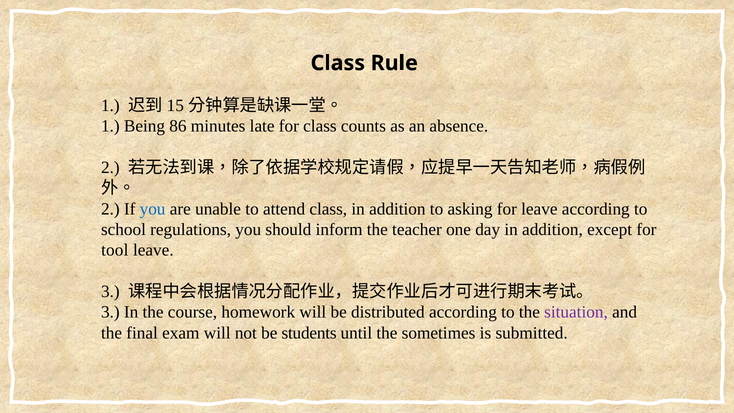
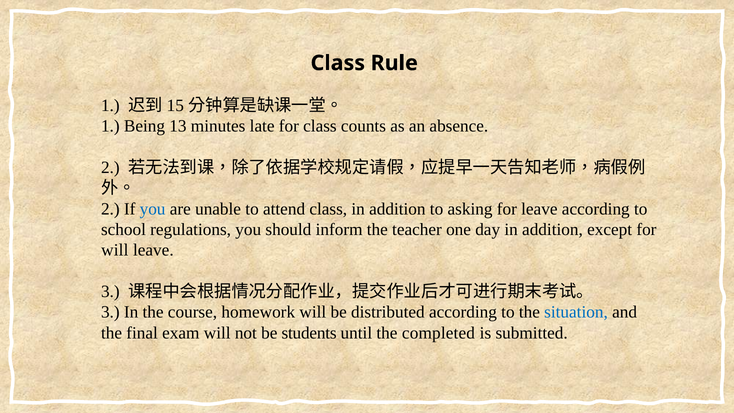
86: 86 -> 13 (178, 126)
tool: tool -> will (115, 250)
situation colour: purple -> blue (576, 312)
sometimes: sometimes -> completed (438, 333)
